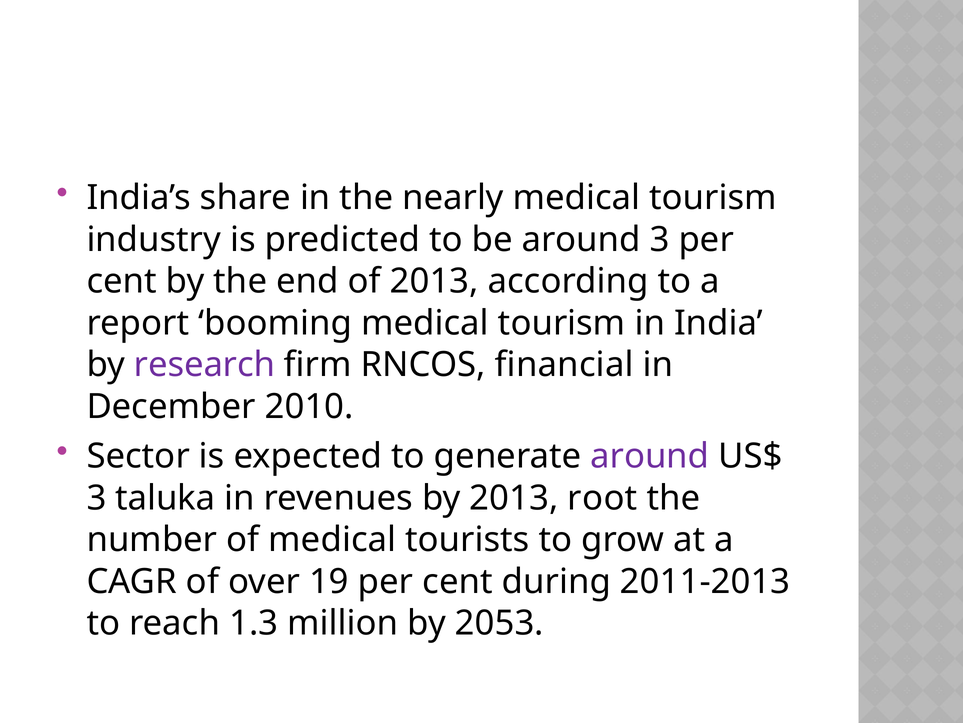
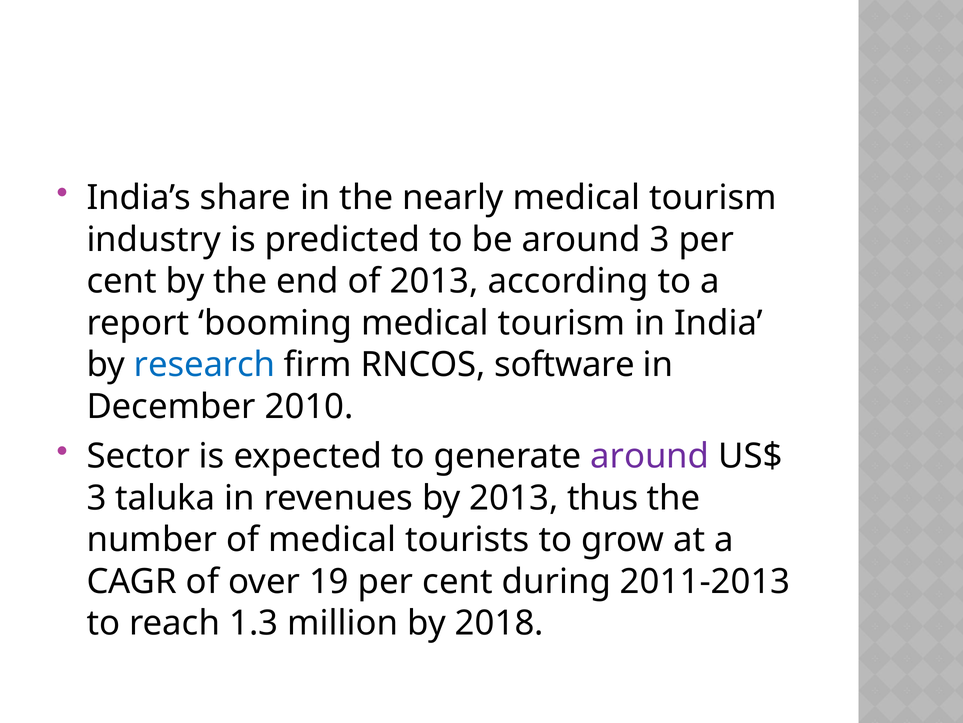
research colour: purple -> blue (205, 364)
financial: financial -> software (564, 364)
root: root -> thus (603, 498)
2053: 2053 -> 2018 (499, 623)
